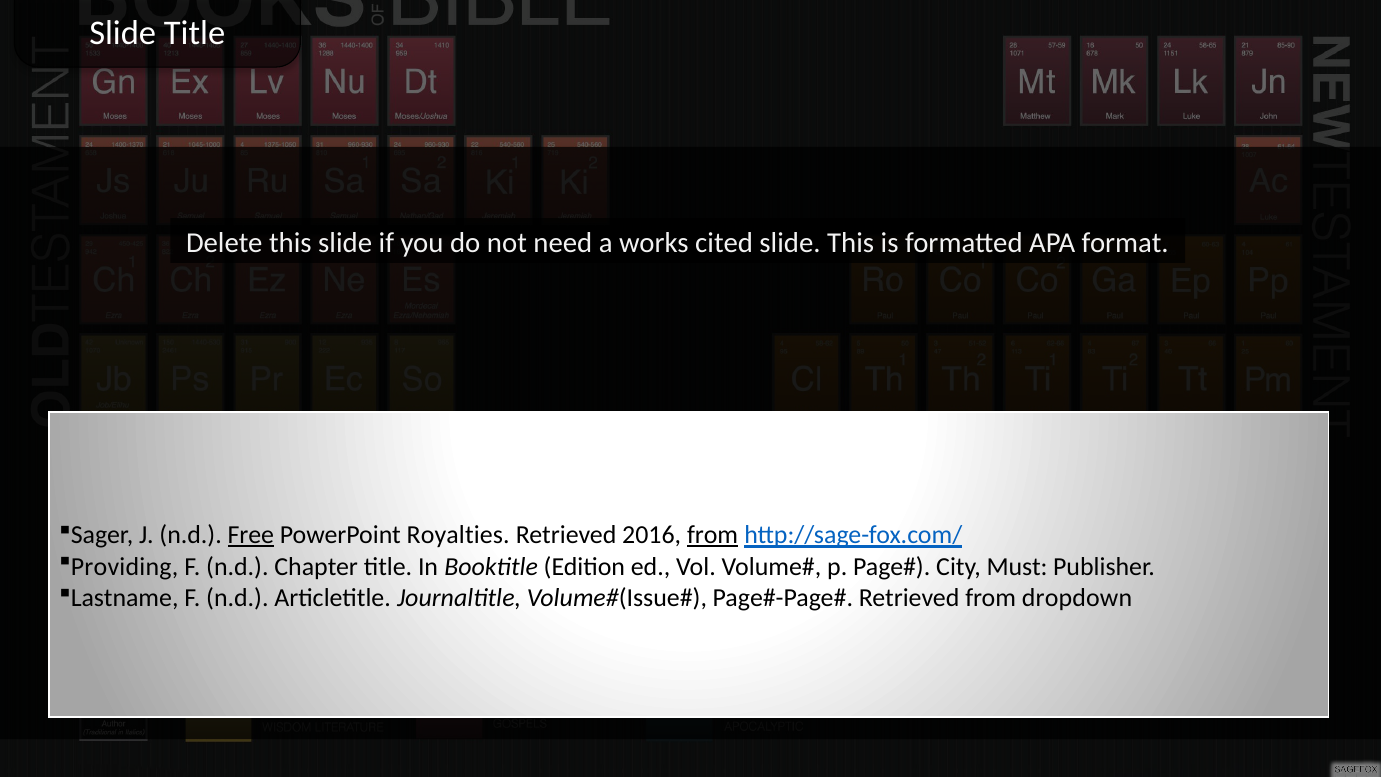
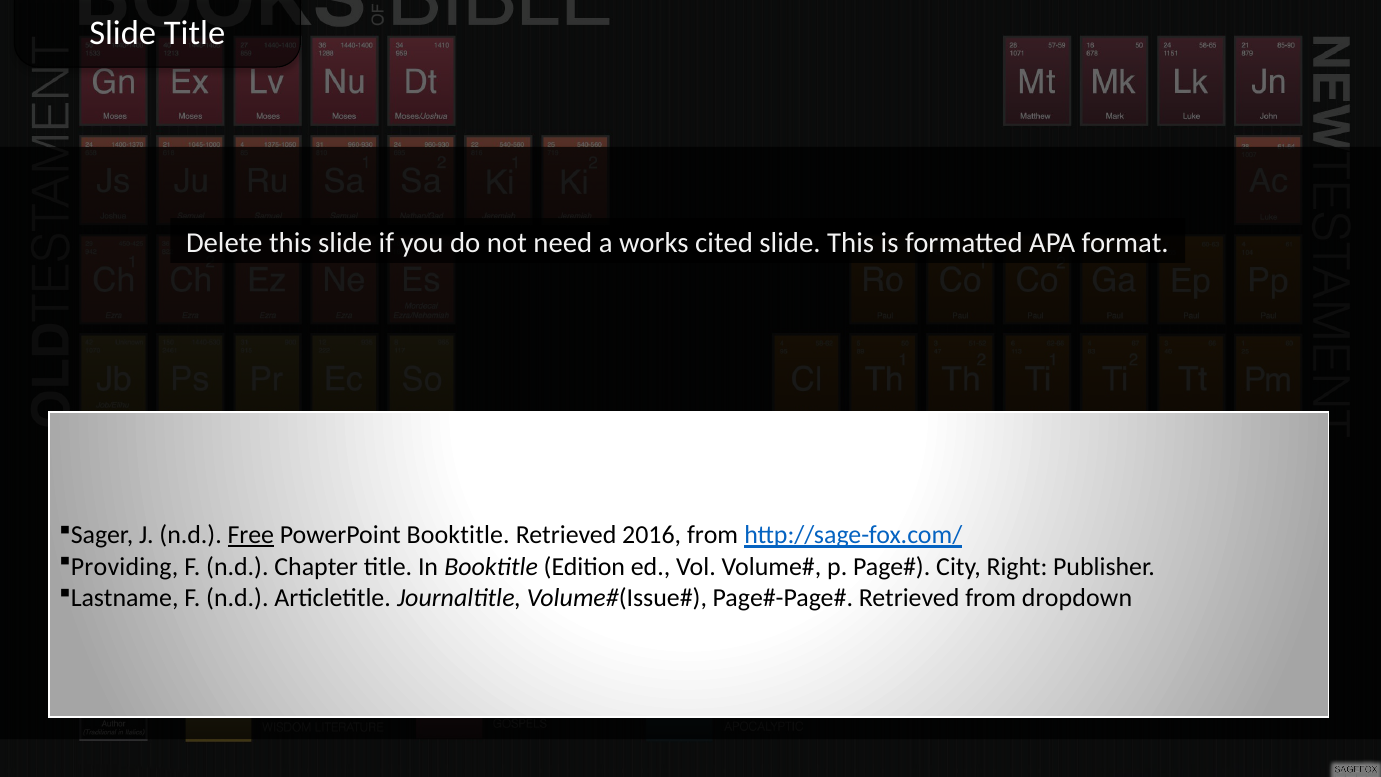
PowerPoint Royalties: Royalties -> Booktitle (458, 535)
from underline: present -> none (713, 535)
Must: Must -> Right (1017, 567)
